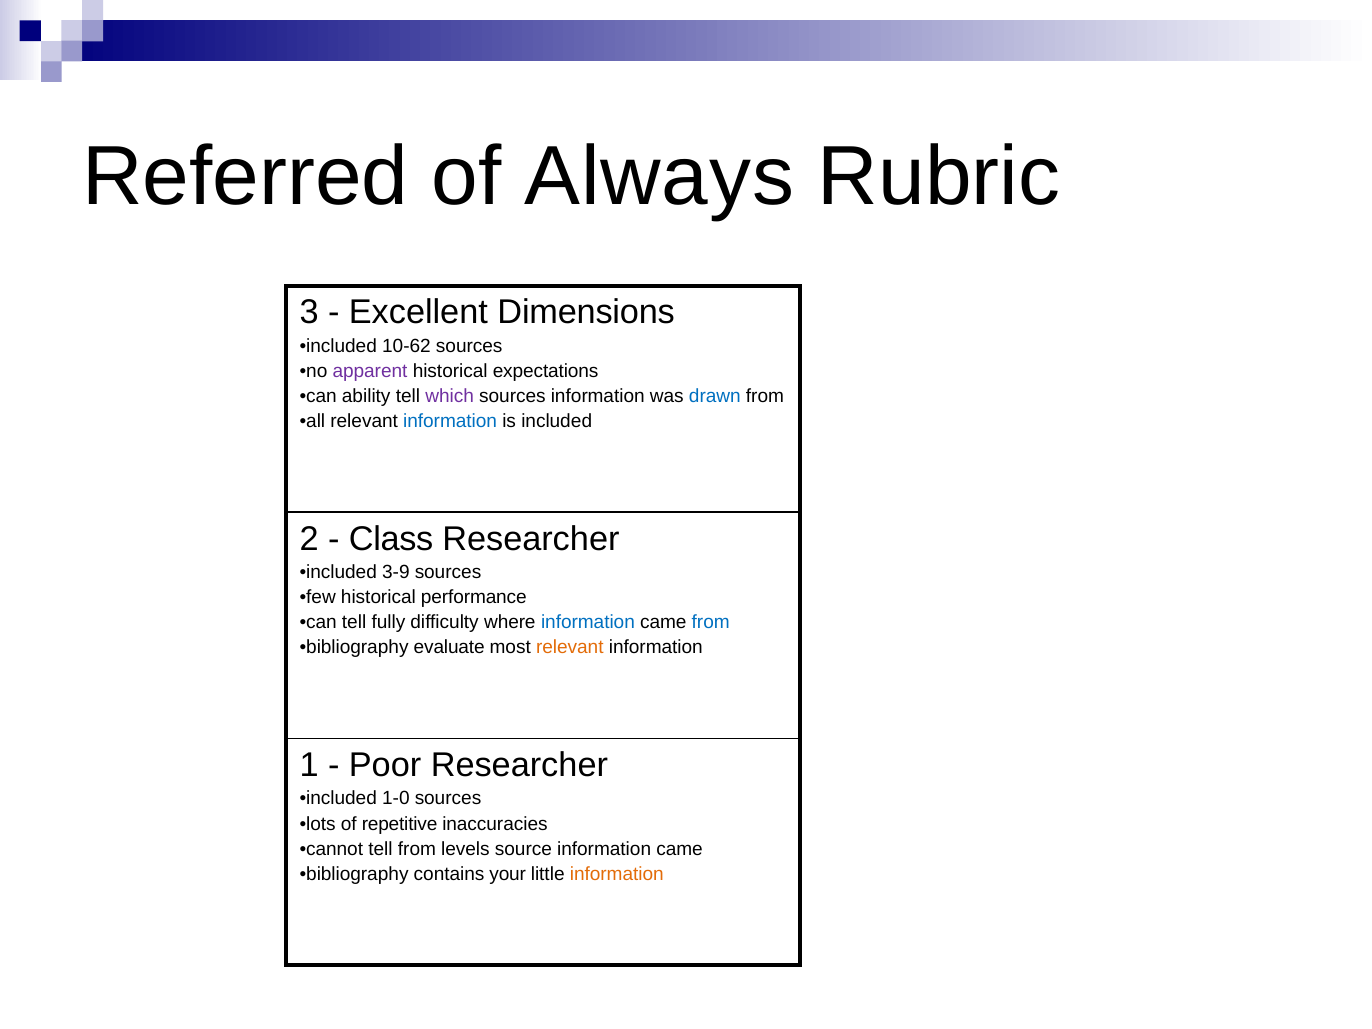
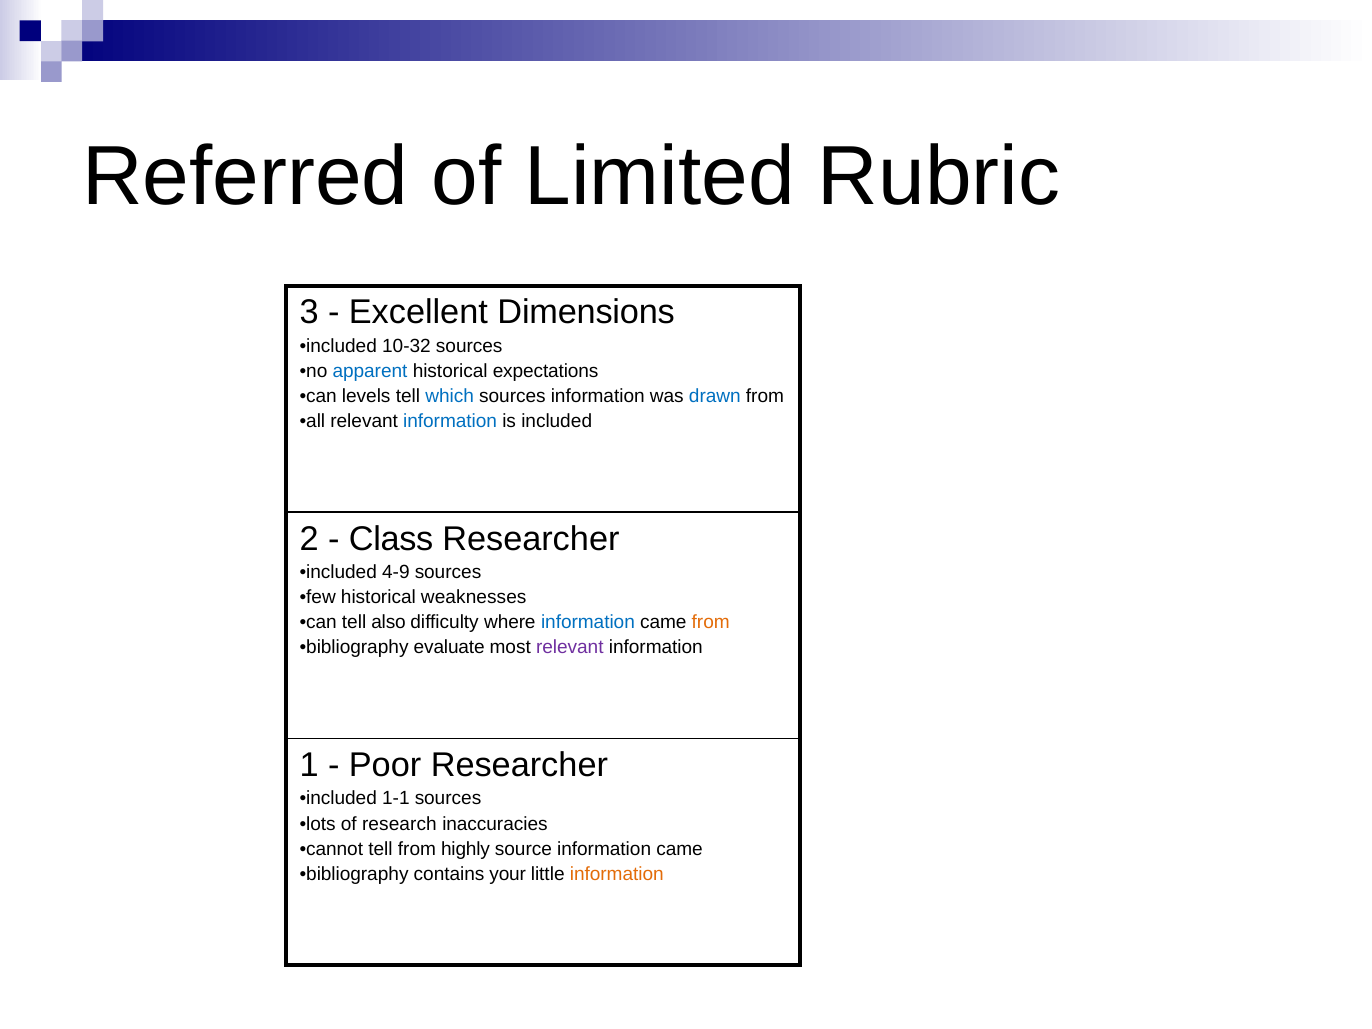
Always: Always -> Limited (660, 177)
10-62: 10-62 -> 10-32 (406, 346)
apparent colour: purple -> blue (370, 371)
ability: ability -> levels (366, 396)
which colour: purple -> blue (450, 396)
3-9: 3-9 -> 4-9 (396, 572)
performance: performance -> weaknesses (474, 597)
fully: fully -> also (389, 622)
from colour: blue -> orange (711, 622)
relevant colour: orange -> purple (570, 647)
1-0: 1-0 -> 1-1 (396, 799)
repetitive: repetitive -> research (399, 824)
levels: levels -> highly (465, 849)
